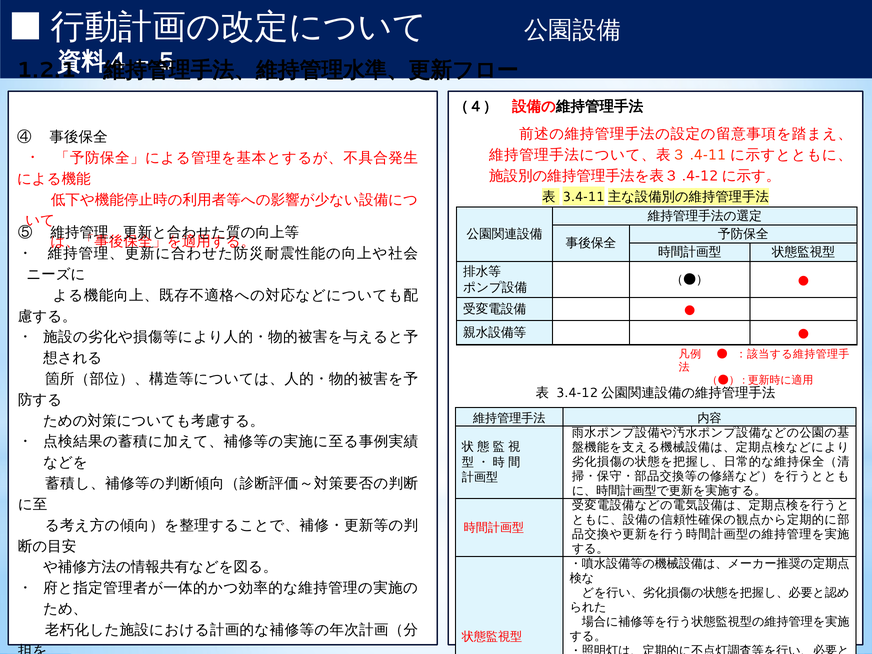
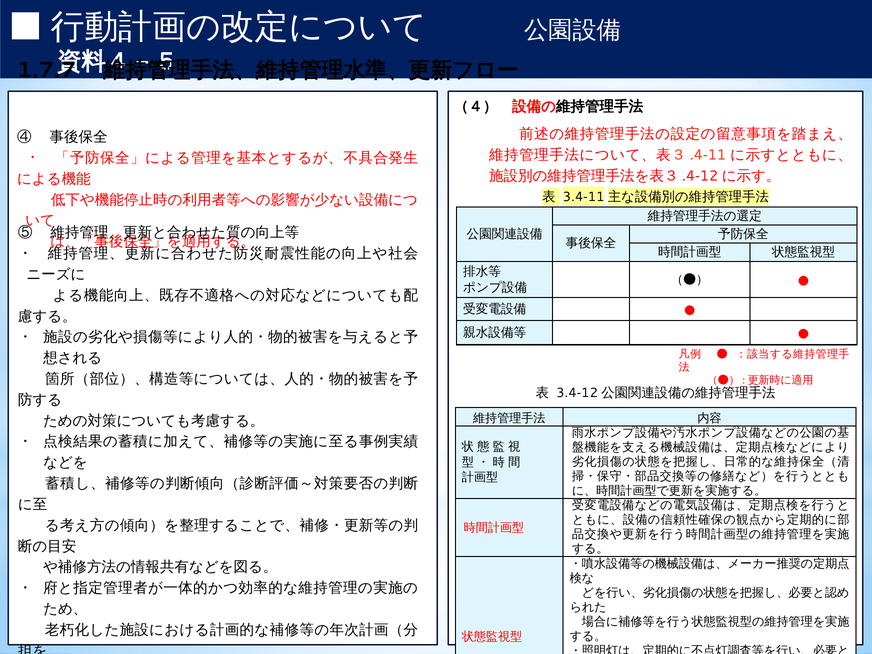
1.2.1: 1.2.1 -> 1.7.7 (46, 70)
